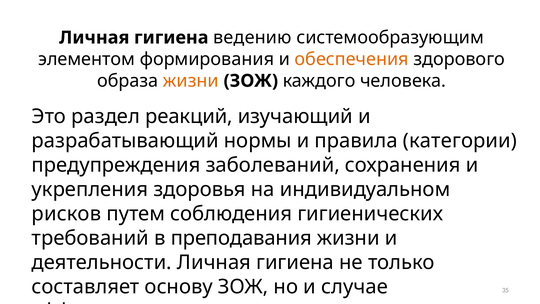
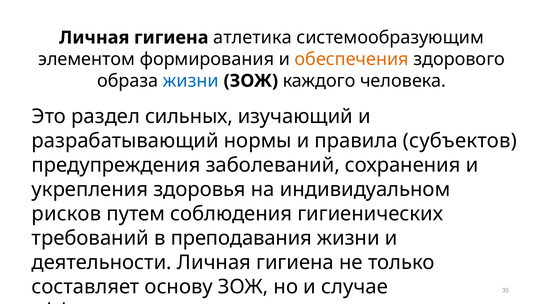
ведению: ведению -> атлетика (253, 38)
жизни colour: orange -> blue (191, 81)
реакций: реакций -> сильных (189, 116)
категории: категории -> субъектов (460, 141)
